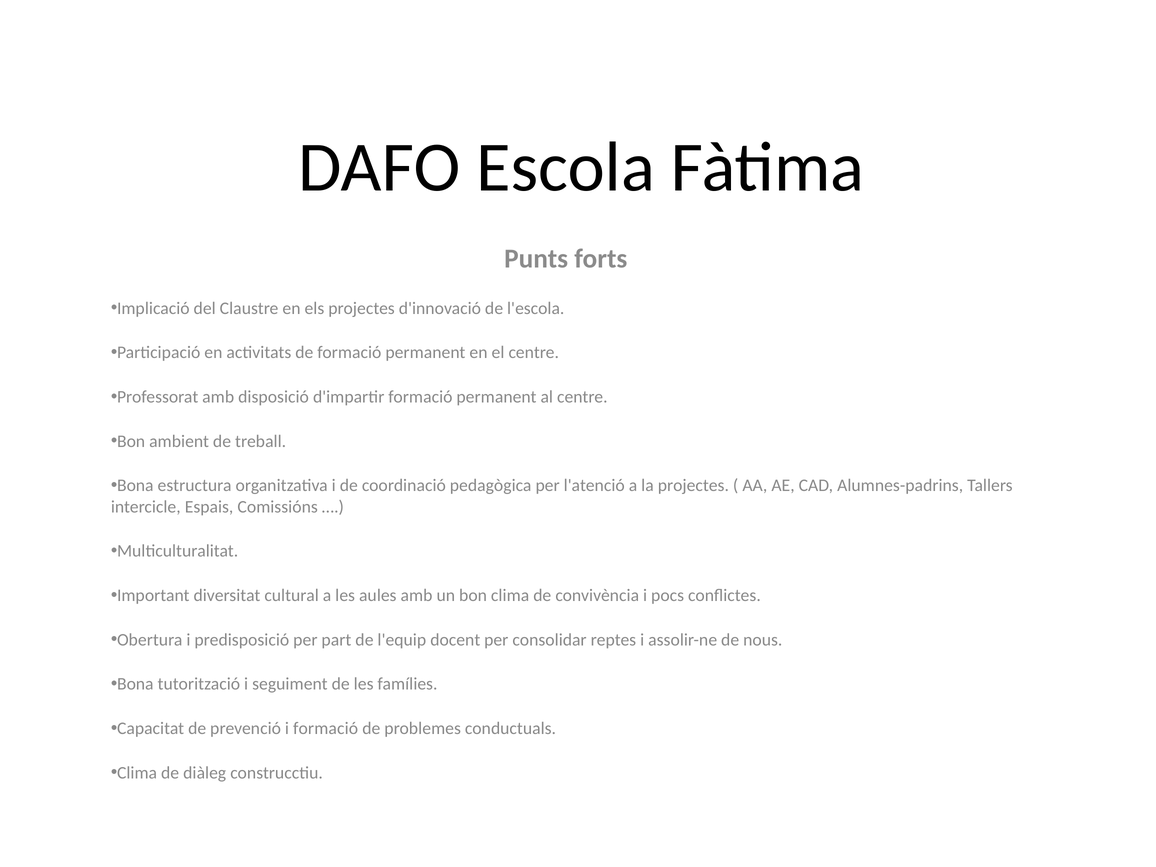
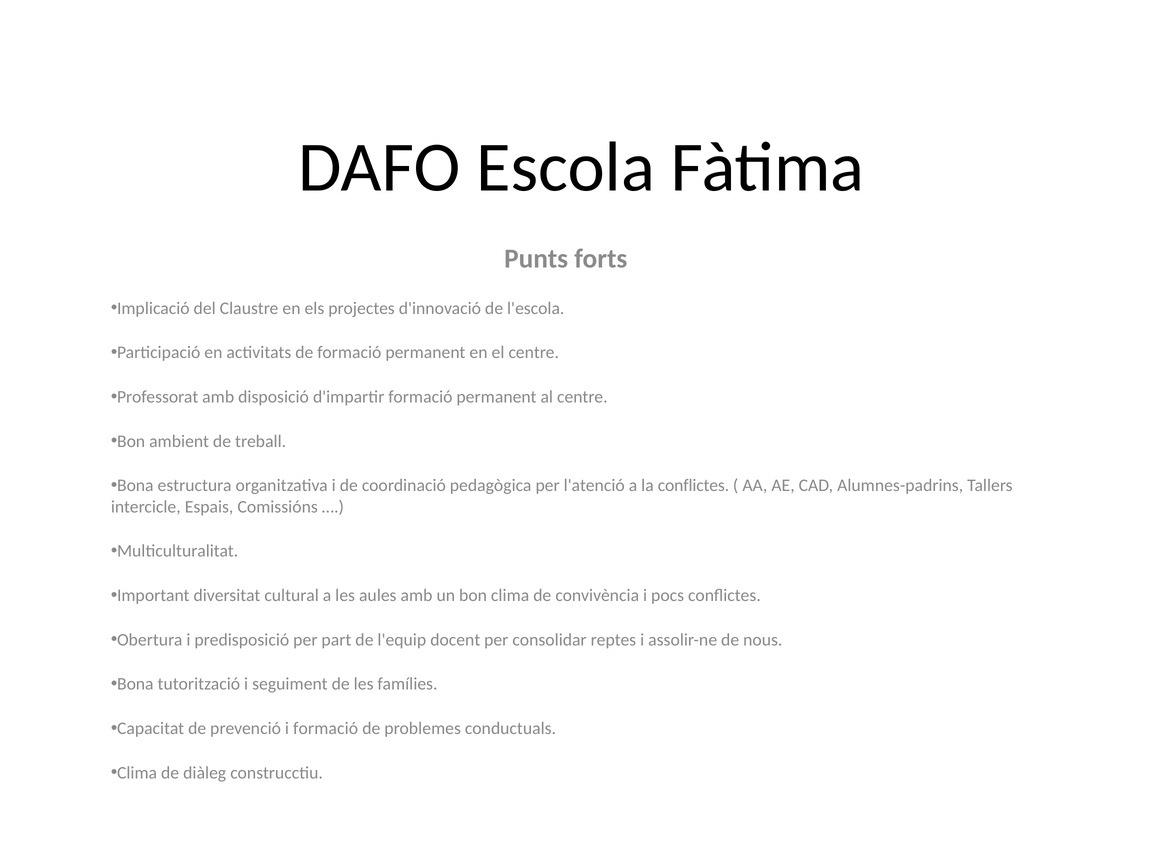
la projectes: projectes -> conflictes (693, 486)
